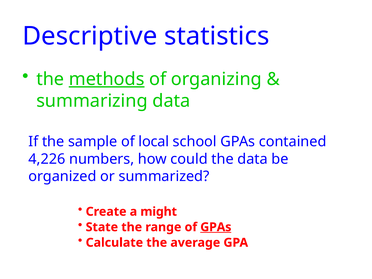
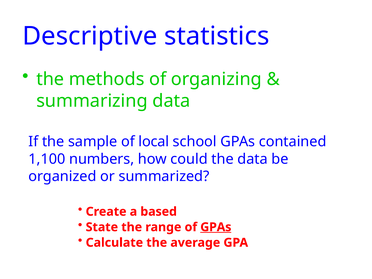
methods underline: present -> none (107, 79)
4,226: 4,226 -> 1,100 (47, 159)
might: might -> based (159, 212)
